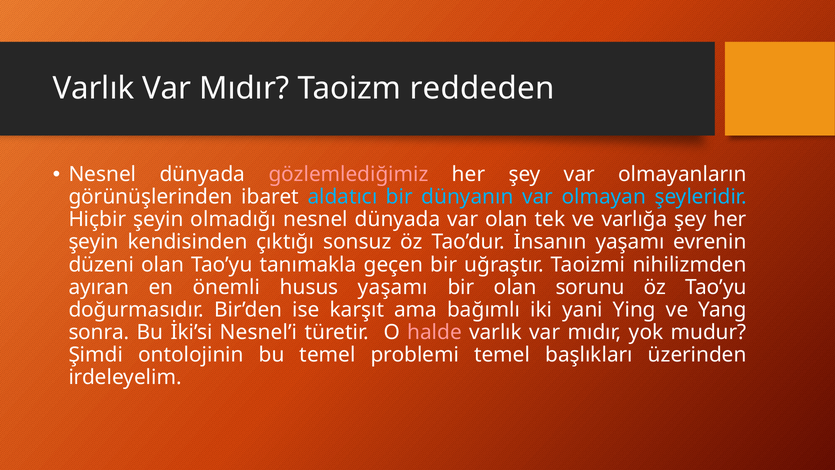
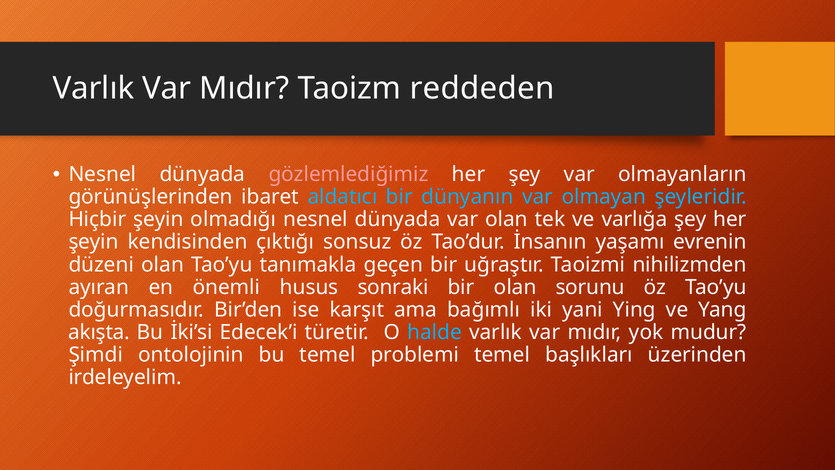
husus yaşamı: yaşamı -> sonraki (393, 287)
sonra: sonra -> akışta (99, 332)
Nesnel’i: Nesnel’i -> Edecek’i (259, 332)
halde colour: pink -> light blue (435, 332)
